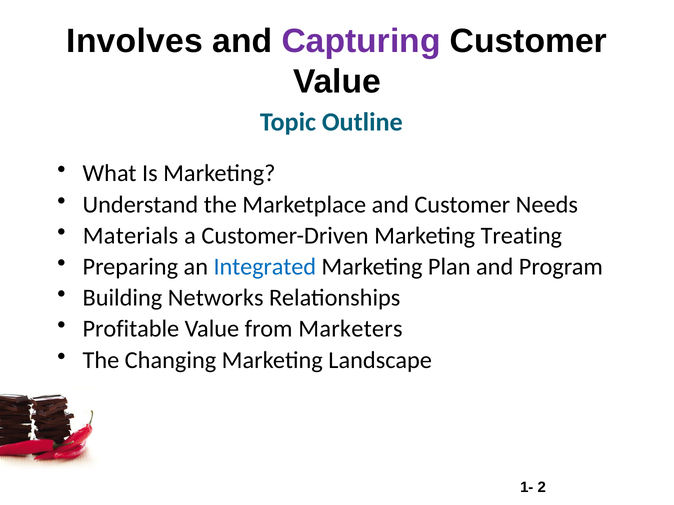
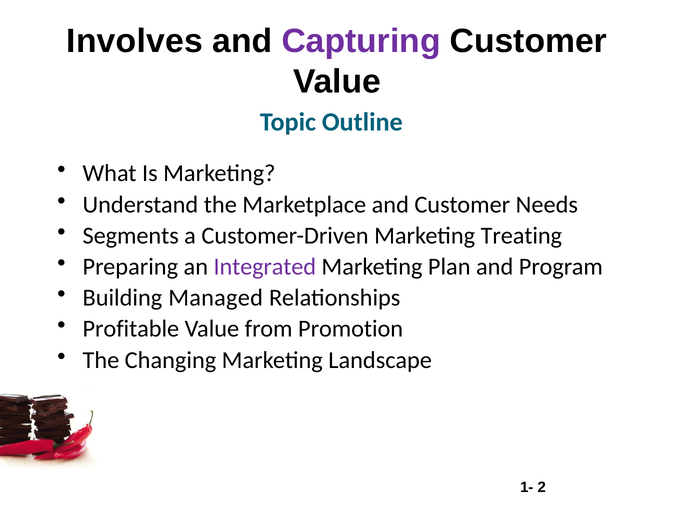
Materials: Materials -> Segments (131, 236)
Integrated colour: blue -> purple (265, 267)
Networks: Networks -> Managed (216, 298)
Marketers: Marketers -> Promotion (351, 329)
